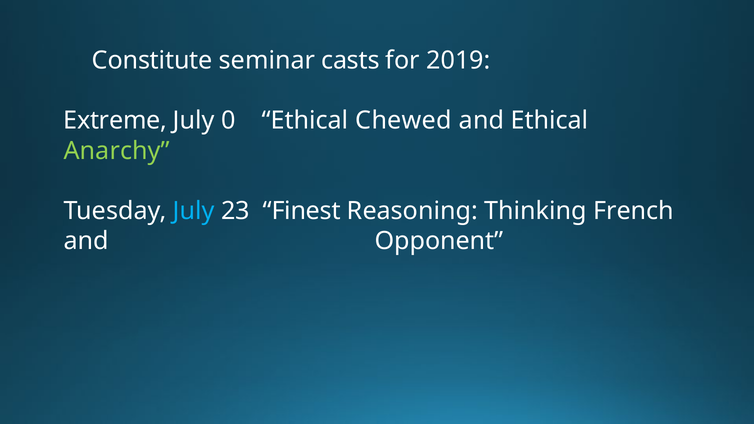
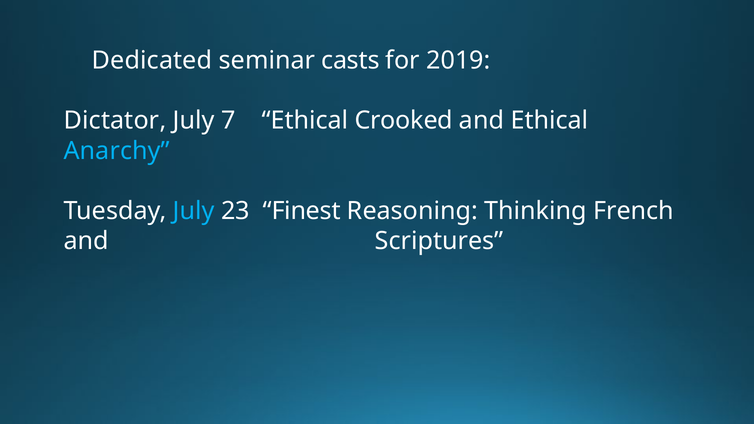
Constitute: Constitute -> Dedicated (152, 60)
Extreme: Extreme -> Dictator (115, 121)
0: 0 -> 7 (228, 121)
Chewed: Chewed -> Crooked (404, 121)
Anarchy colour: light green -> light blue (117, 151)
Opponent: Opponent -> Scriptures (439, 241)
